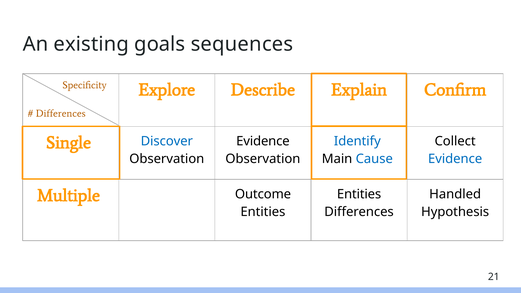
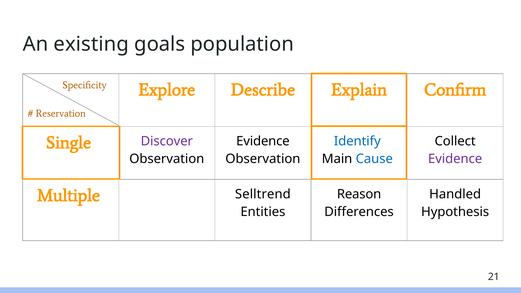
sequences: sequences -> population (242, 44)
Differences: Differences -> Reservation (61, 113)
Discover colour: blue -> purple (167, 141)
Evidence colour: blue -> purple (455, 159)
Outcome: Outcome -> Selltrend (263, 194)
Entities: Entities -> Reason (359, 194)
